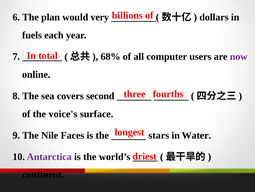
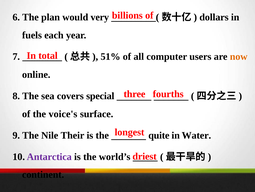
68%: 68% -> 51% (110, 56)
now colour: purple -> orange (239, 56)
second: second -> special (100, 96)
Faces: Faces -> Their (72, 135)
stars: stars -> quite (159, 135)
